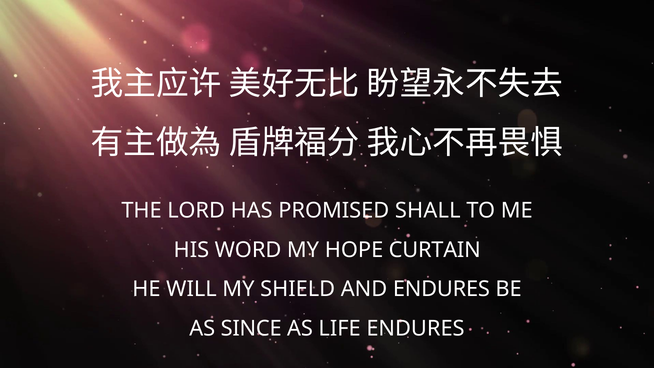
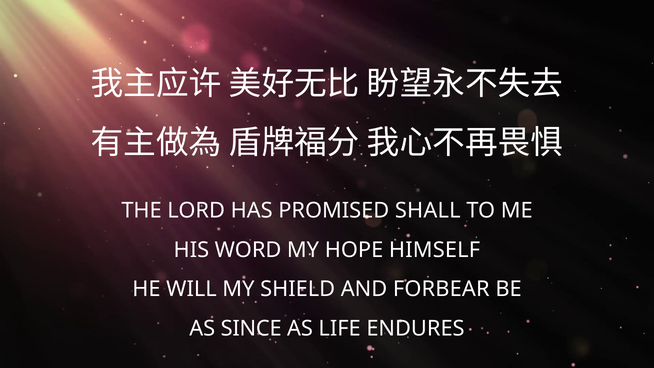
CURTAIN: CURTAIN -> HIMSELF (435, 250)
AND ENDURES: ENDURES -> FORBEAR (441, 289)
